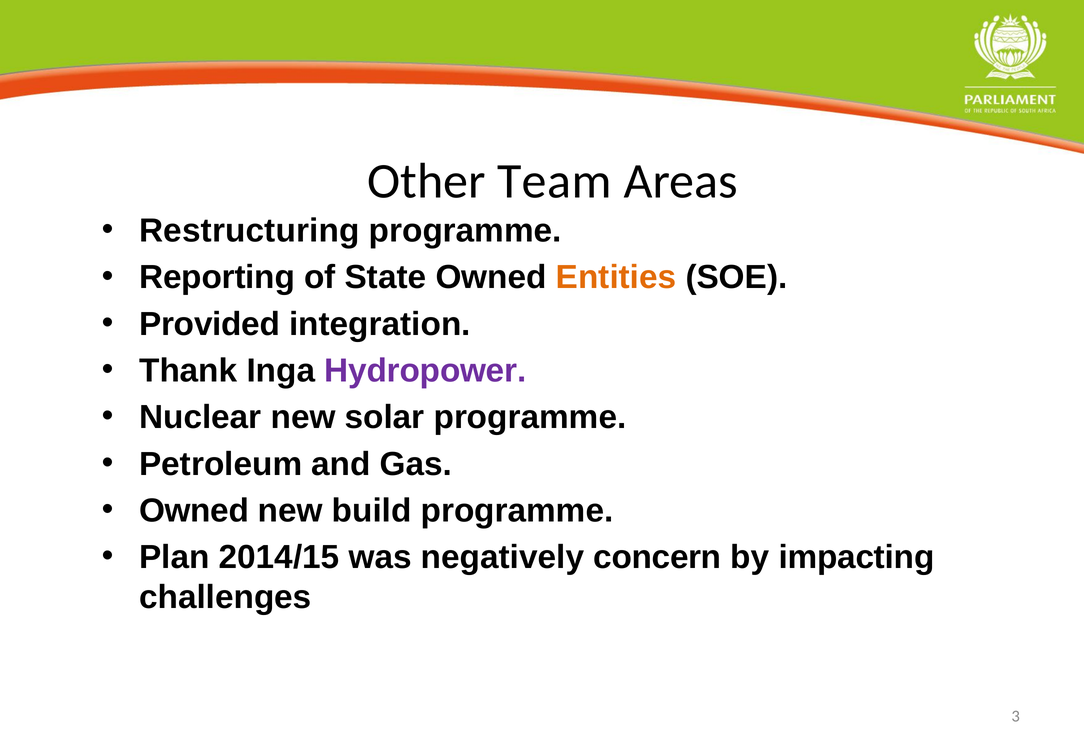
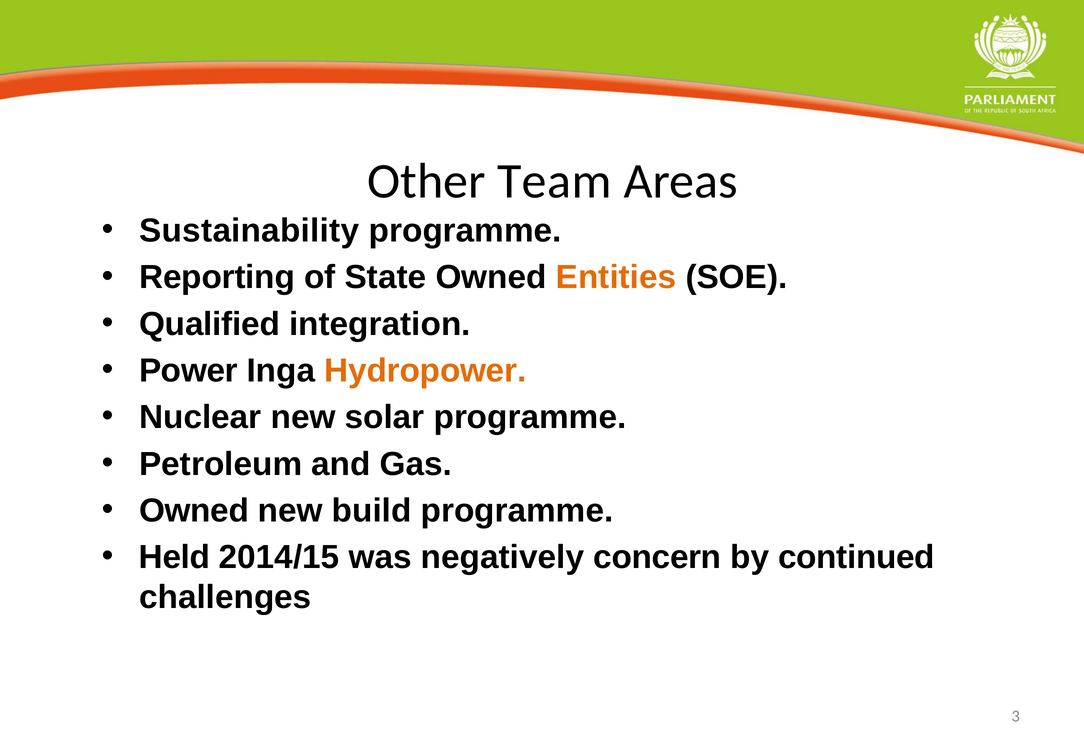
Restructuring: Restructuring -> Sustainability (249, 231)
Provided: Provided -> Qualified (210, 324)
Thank: Thank -> Power (188, 371)
Hydropower colour: purple -> orange (425, 371)
Plan: Plan -> Held (175, 558)
impacting: impacting -> continued (857, 558)
